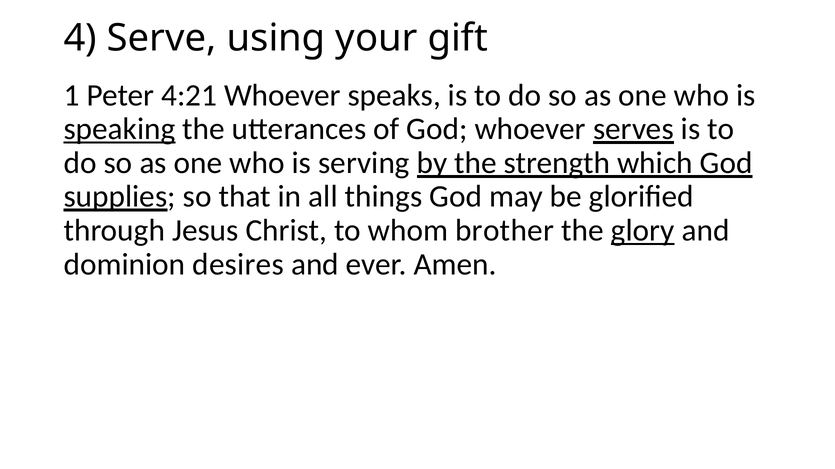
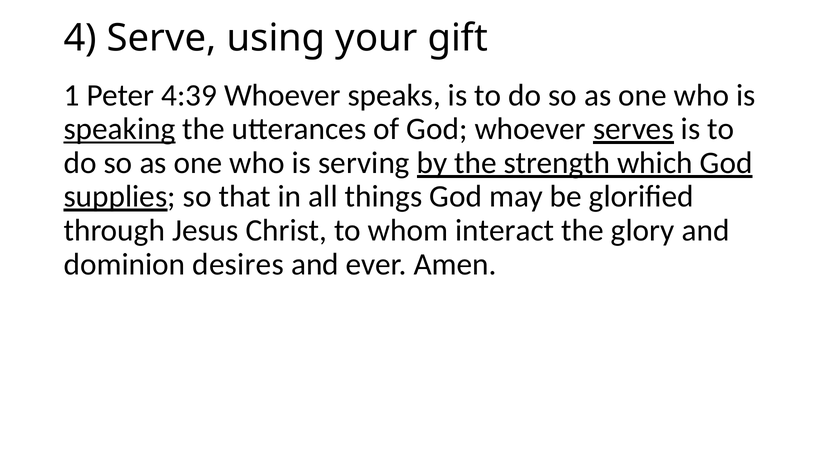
4:21: 4:21 -> 4:39 (189, 95)
brother: brother -> interact (505, 231)
glory underline: present -> none (643, 231)
